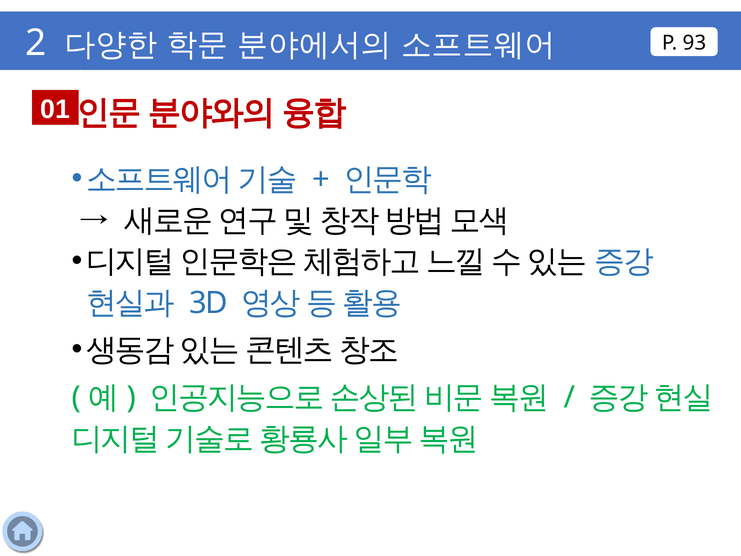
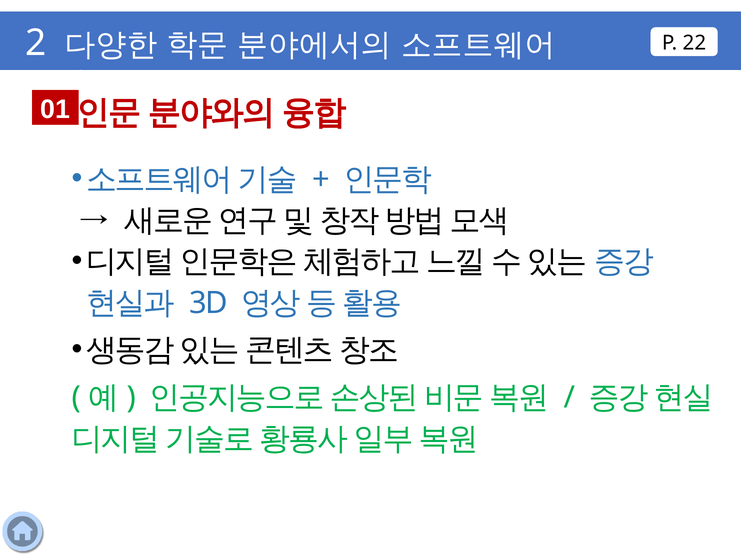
93: 93 -> 22 (694, 43)
